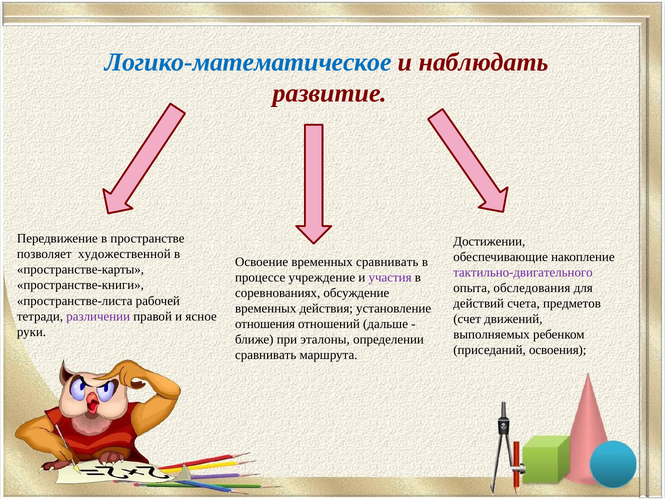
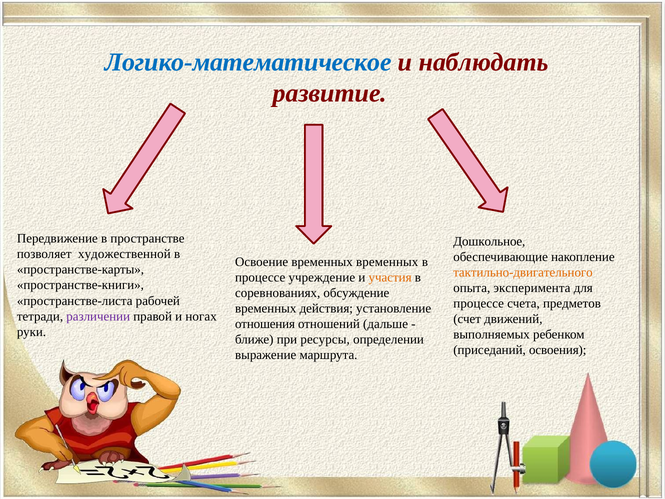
Достижении: Достижении -> Дошкольное (489, 241)
временных сравнивать: сравнивать -> временных (387, 262)
тактильно-двигательного colour: purple -> orange (523, 272)
участия colour: purple -> orange (390, 277)
обследования: обследования -> эксперимента (532, 288)
действий: действий -> процессе (479, 303)
ясное: ясное -> ногах (201, 316)
эталоны: эталоны -> ресурсы (325, 339)
сравнивать: сравнивать -> выражение (266, 355)
